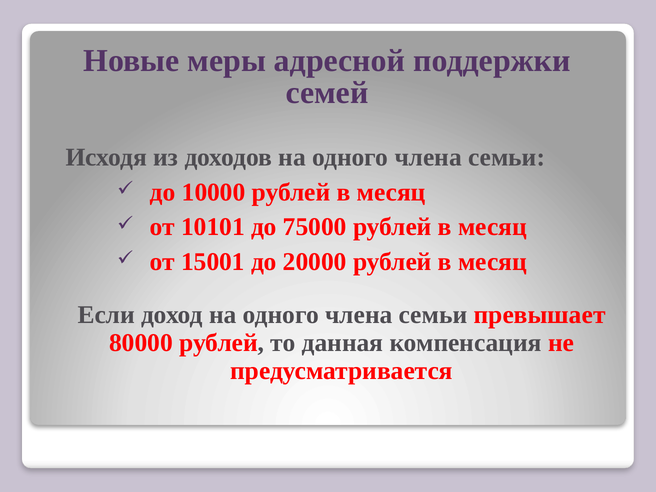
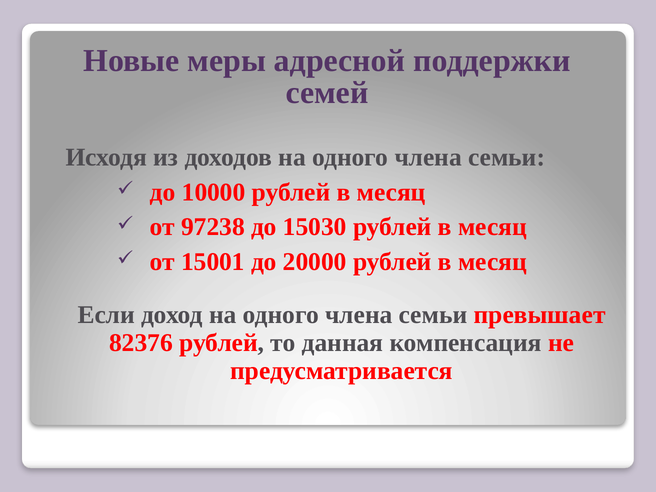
10101: 10101 -> 97238 (213, 227)
75000: 75000 -> 15030 (315, 227)
80000: 80000 -> 82376 (141, 343)
